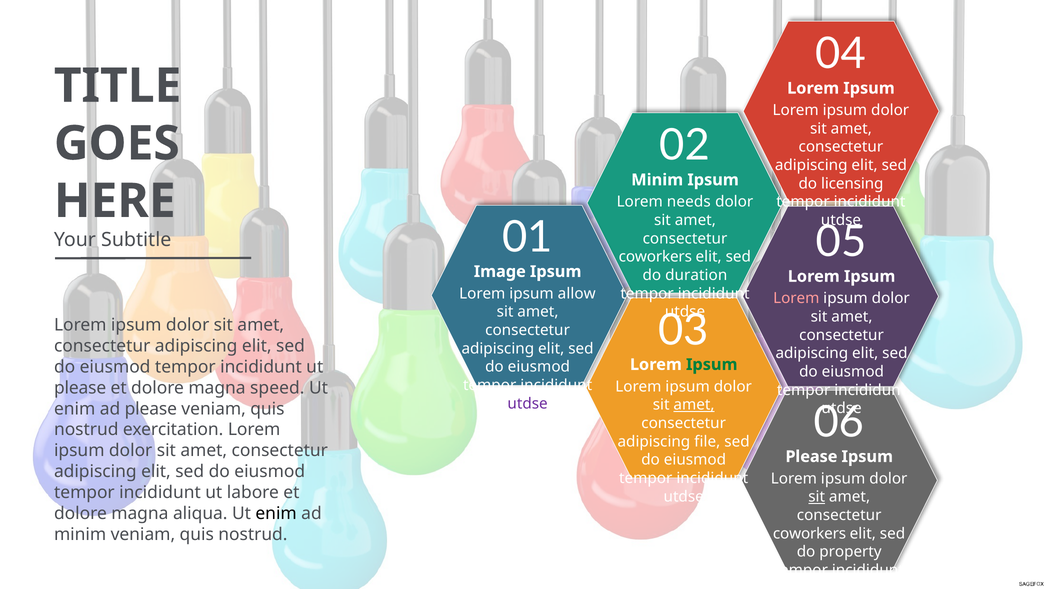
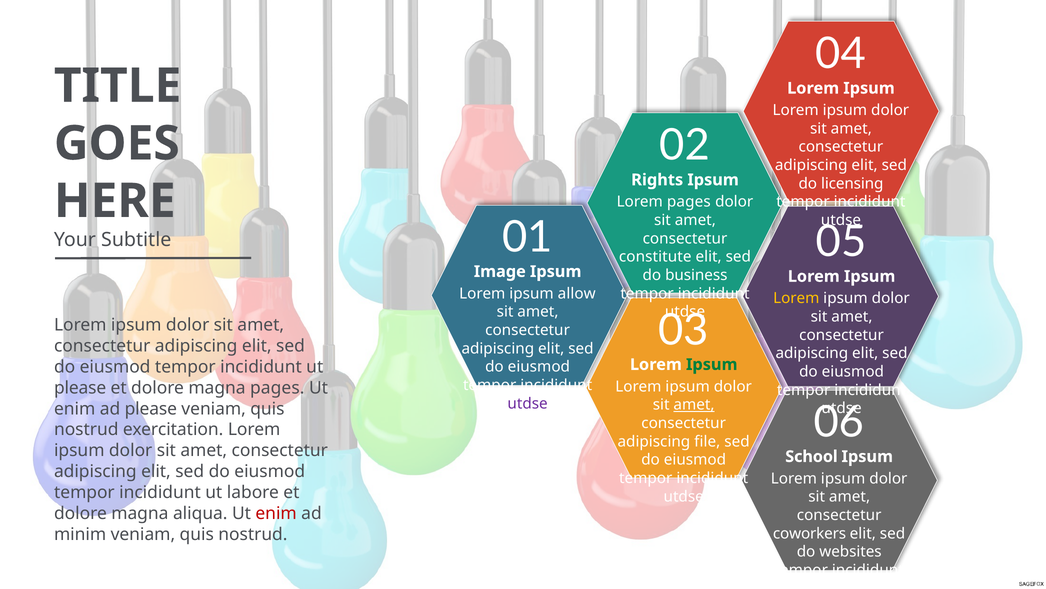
Minim: Minim -> Rights (657, 180)
Lorem needs: needs -> pages (689, 202)
coworkers: coworkers -> constitute (655, 257)
duration: duration -> business (696, 275)
Lorem colour: pink -> yellow (796, 298)
magna speed: speed -> pages (277, 387)
Please: Please -> School (811, 456)
sit underline: present -> none (817, 496)
enim colour: black -> red (276, 513)
property: property -> websites (850, 551)
